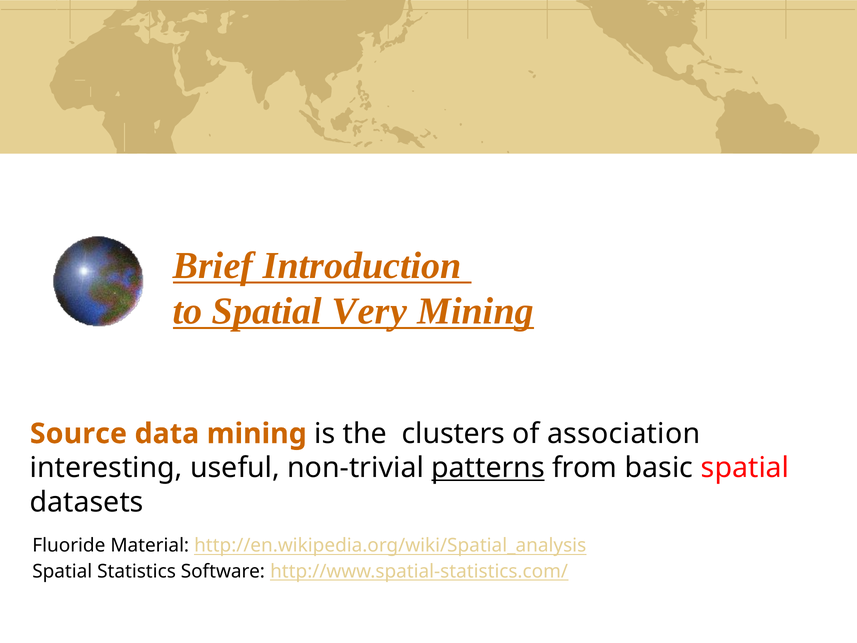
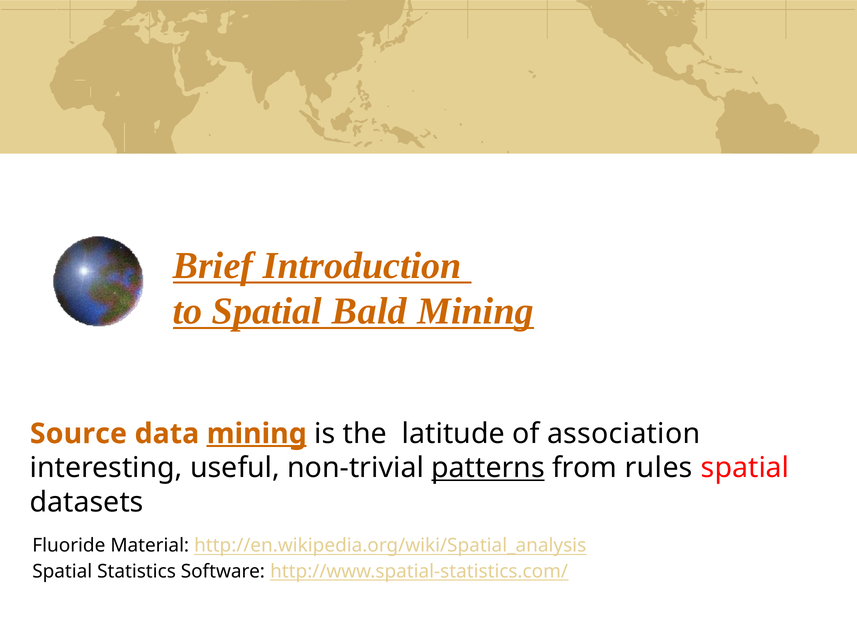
Very: Very -> Bald (369, 311)
mining underline: none -> present (257, 434)
clusters: clusters -> latitude (453, 434)
basic: basic -> rules (659, 468)
